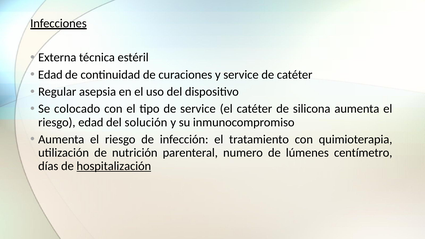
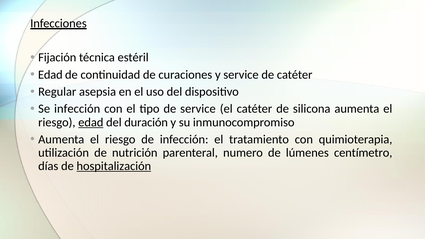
Externa: Externa -> Fijación (57, 58)
Se colocado: colocado -> infección (77, 109)
edad underline: none -> present (91, 122)
solución: solución -> duración (146, 122)
